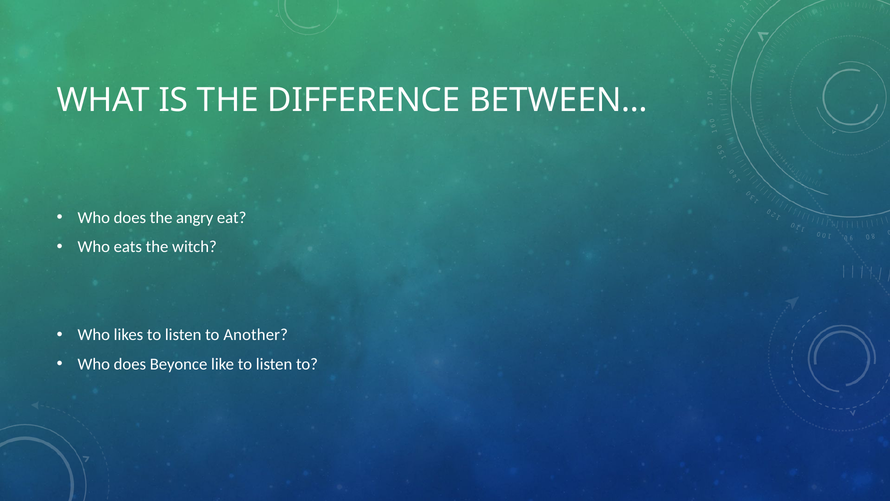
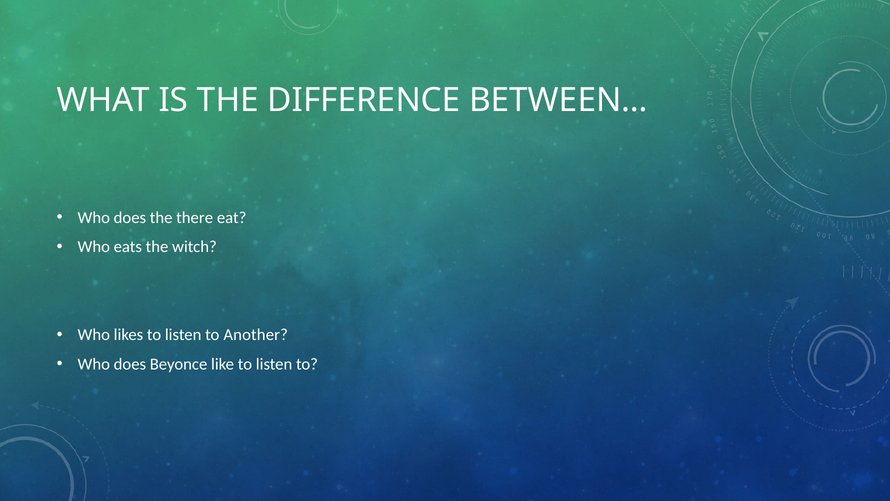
angry: angry -> there (195, 217)
